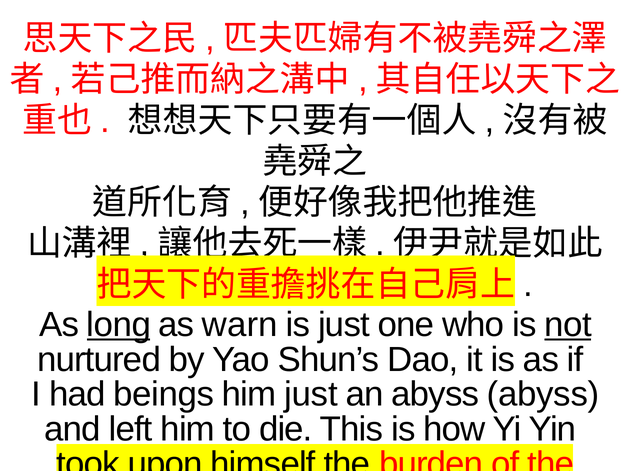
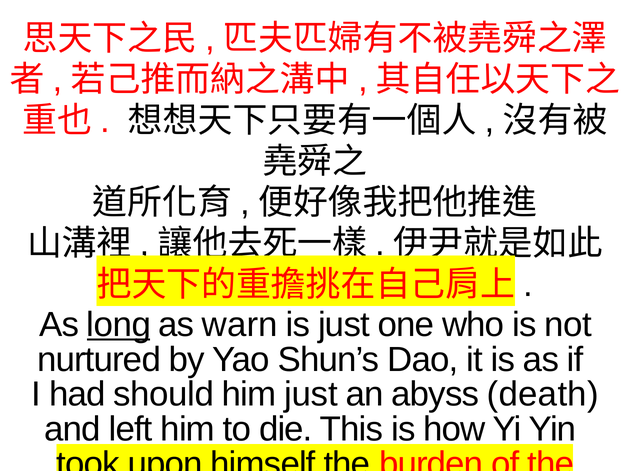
not underline: present -> none (568, 325)
beings: beings -> should (164, 394)
abyss abyss: abyss -> death (543, 394)
